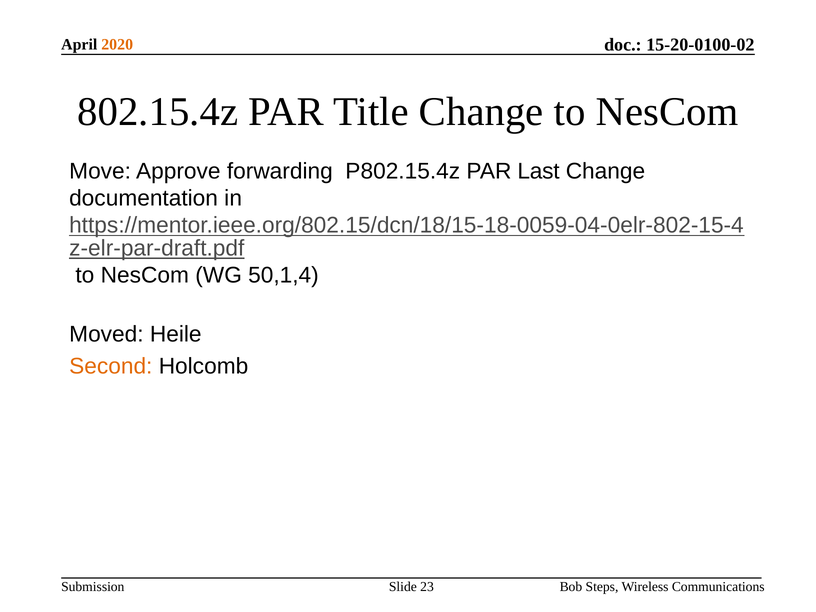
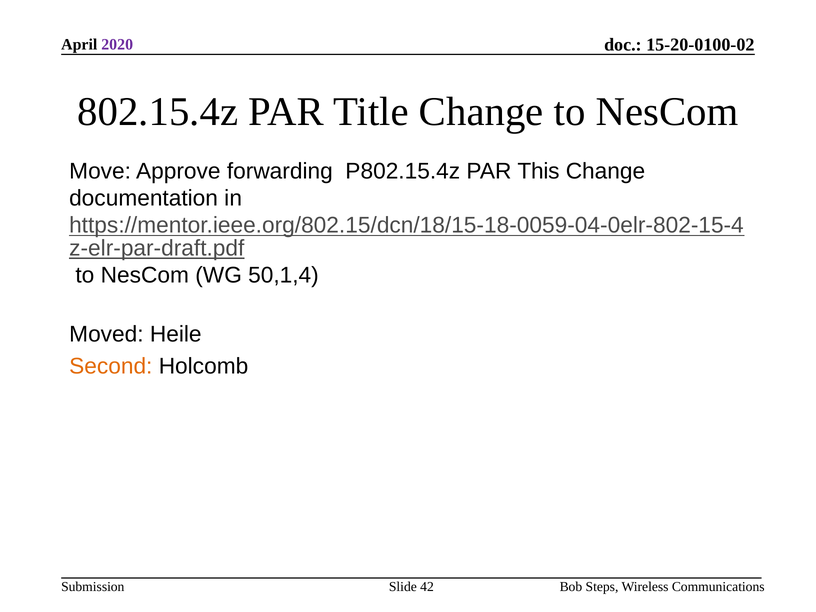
2020 colour: orange -> purple (117, 45)
Last: Last -> This (538, 171)
23: 23 -> 42 (427, 587)
